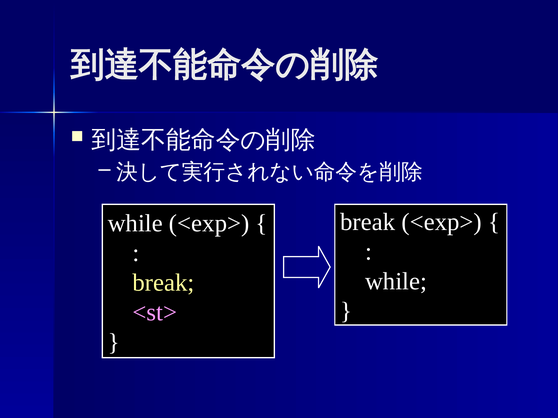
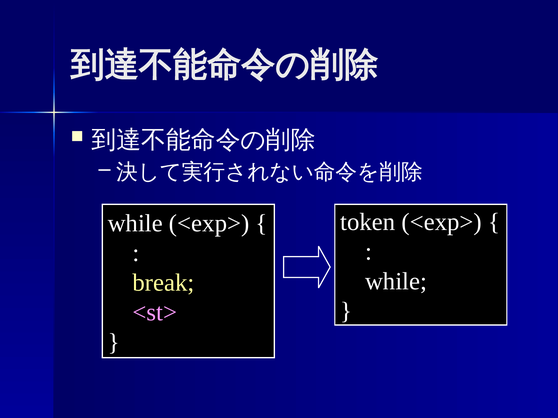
break: break -> token (368, 222)
